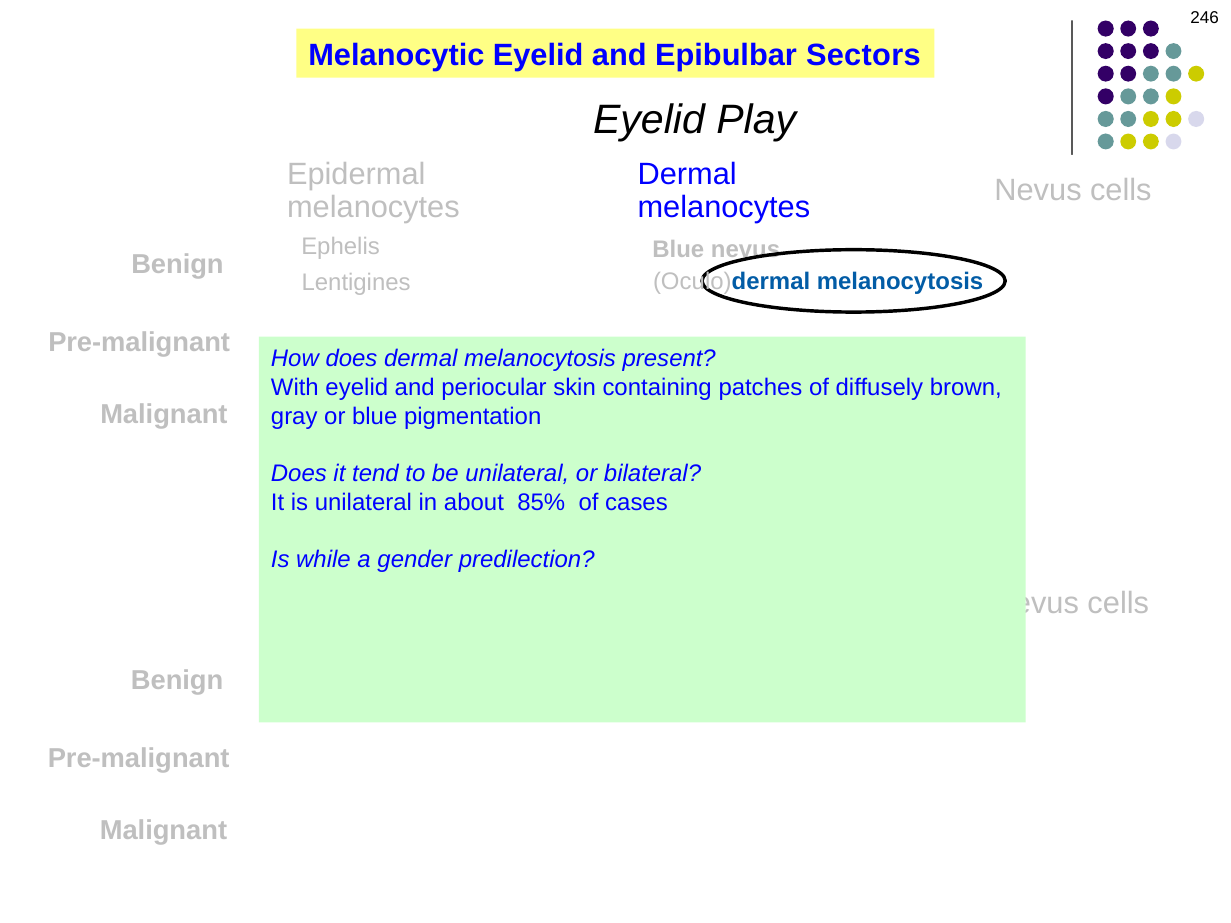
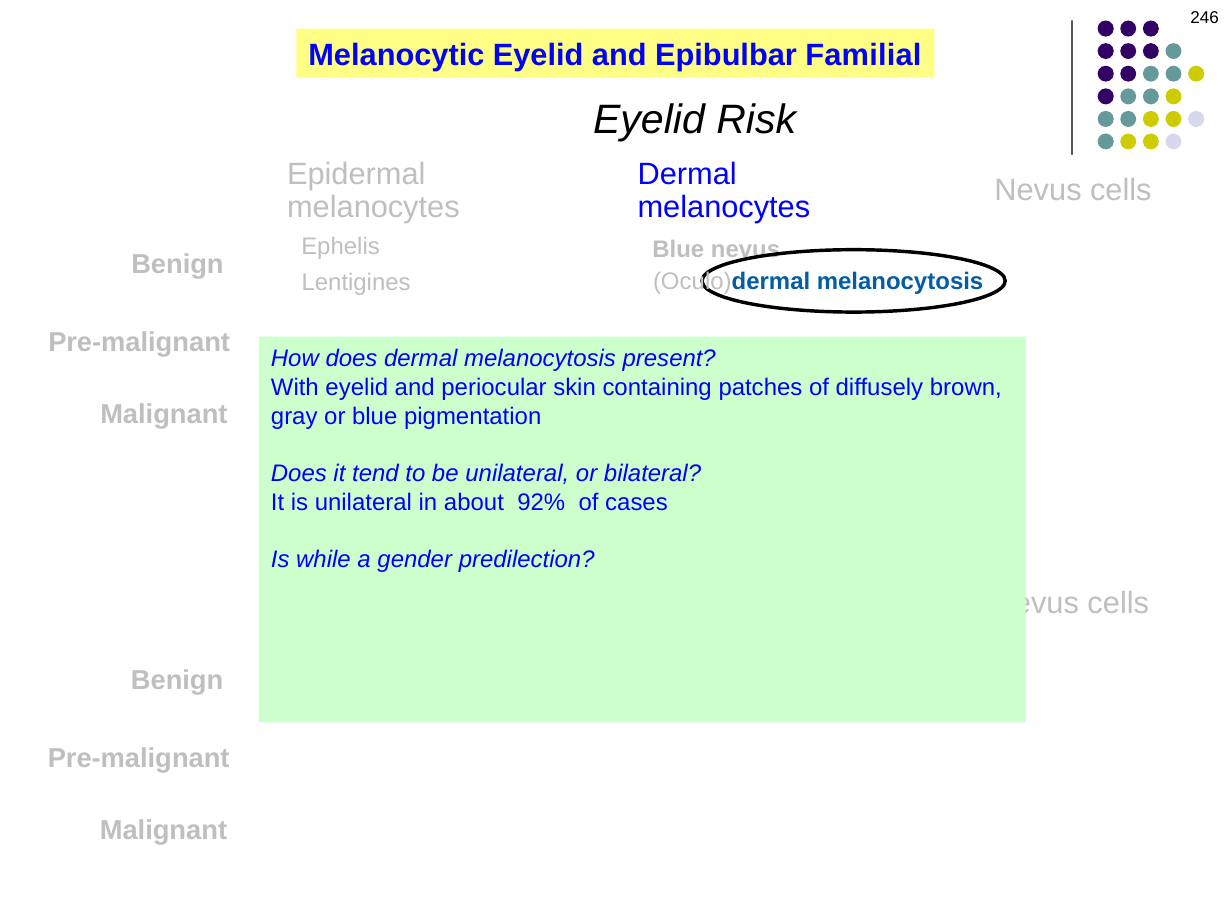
Sectors: Sectors -> Familial (863, 55)
Play: Play -> Risk (756, 120)
85%: 85% -> 92% (541, 503)
